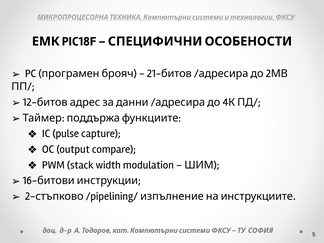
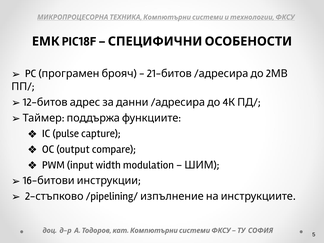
stack: stack -> input (80, 165)
